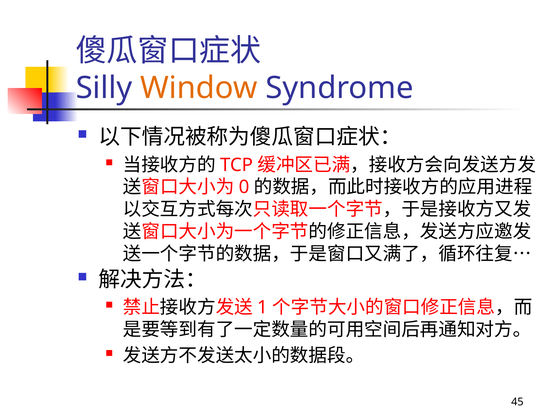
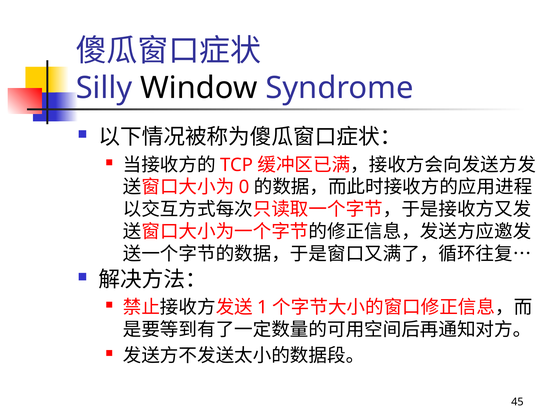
Window colour: orange -> black (199, 88)
